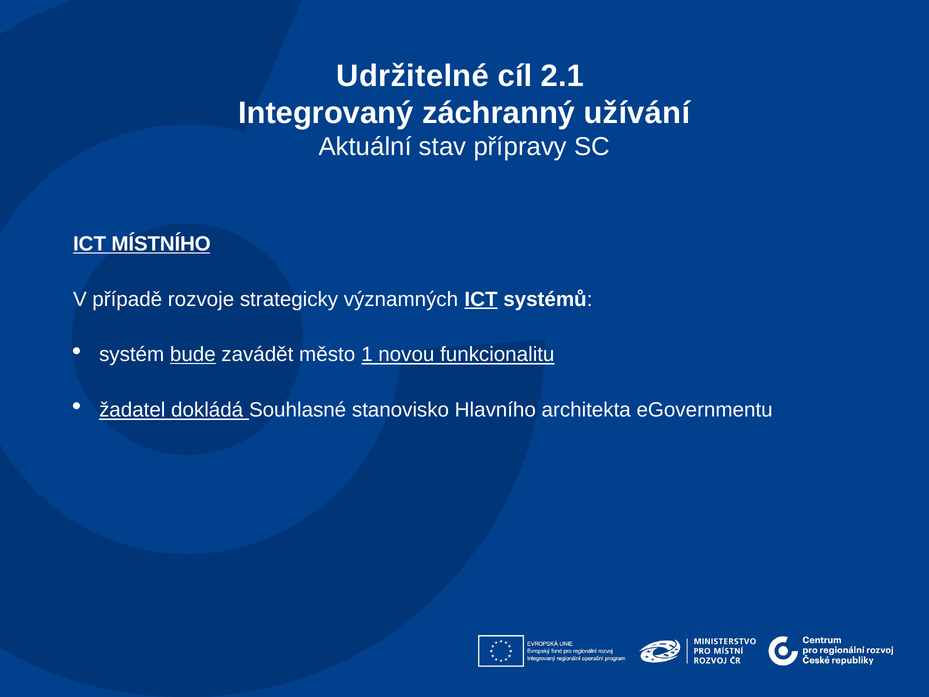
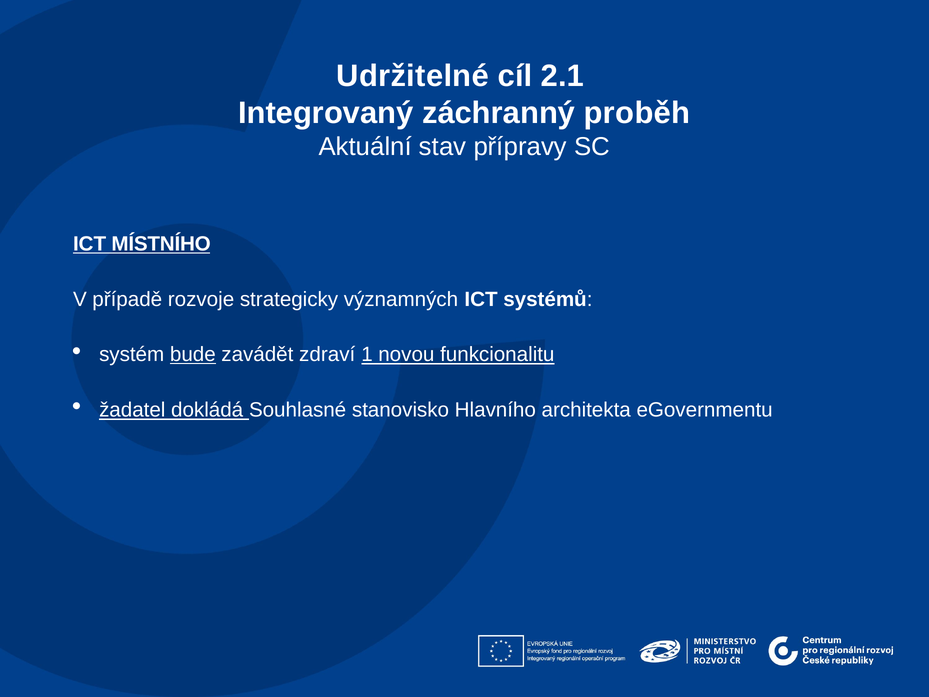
užívání: užívání -> proběh (637, 113)
ICT underline: present -> none (481, 299)
město: město -> zdraví (327, 355)
